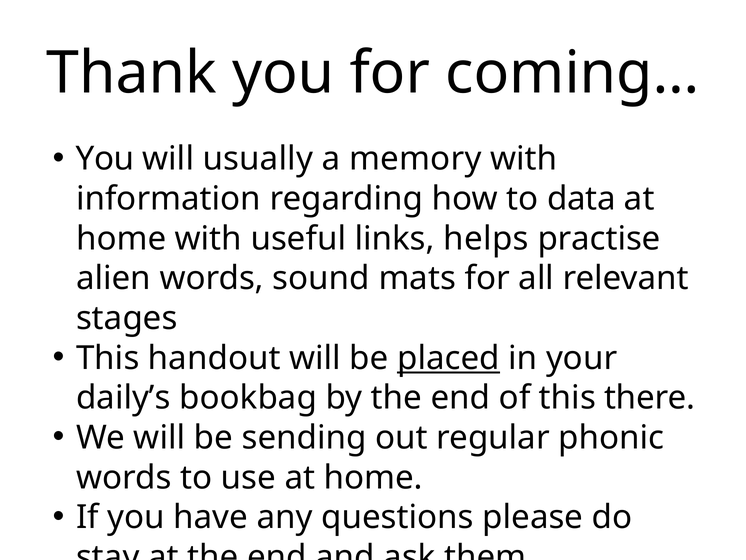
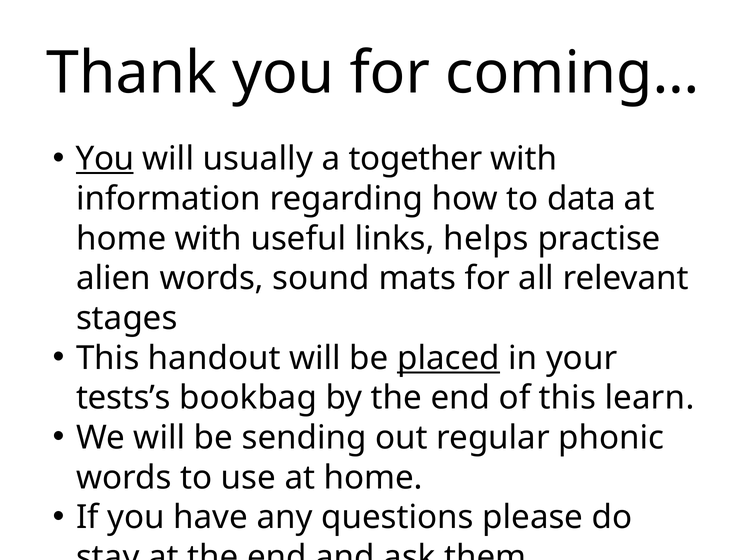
You underline: none -> present (105, 159)
memory: memory -> together (415, 159)
daily’s: daily’s -> tests’s (123, 398)
there: there -> learn (649, 398)
